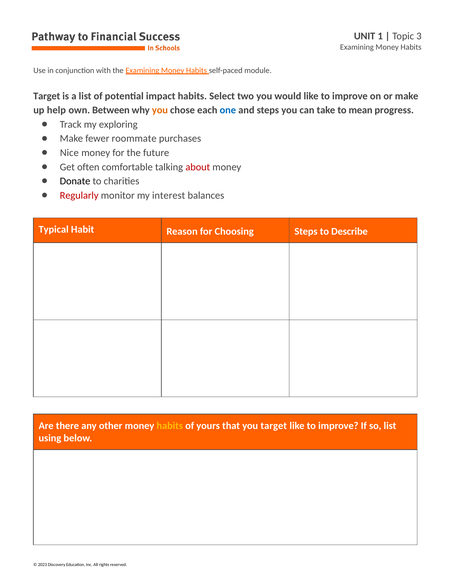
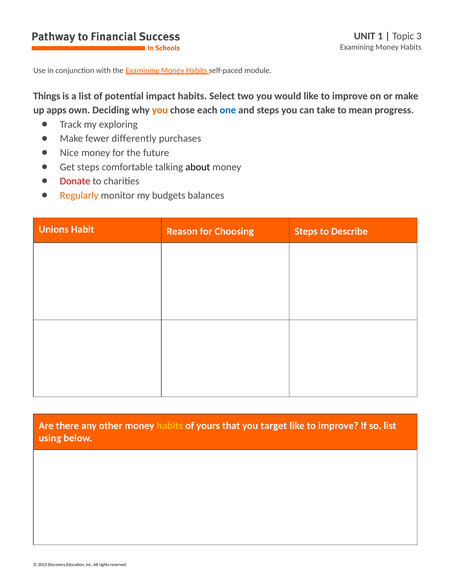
Target: Target -> Things (47, 96)
help: help -> apps (57, 110)
Between: Between -> Deciding (111, 110)
roommate: roommate -> differently (134, 139)
Get often: often -> steps (88, 167)
about colour: red -> black (198, 167)
Donate colour: black -> red (75, 181)
Regularly colour: red -> orange (79, 195)
interest: interest -> budgets (169, 195)
Typical: Typical -> Unions (54, 230)
